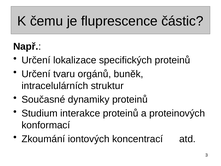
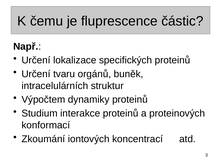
Současné: Současné -> Výpočtem (43, 99)
